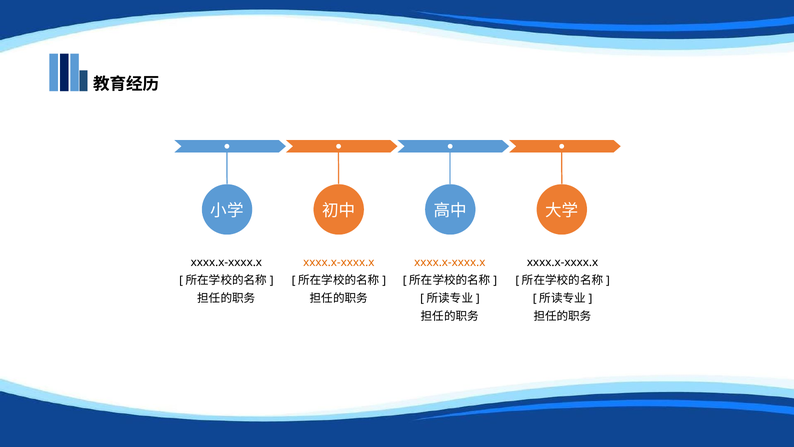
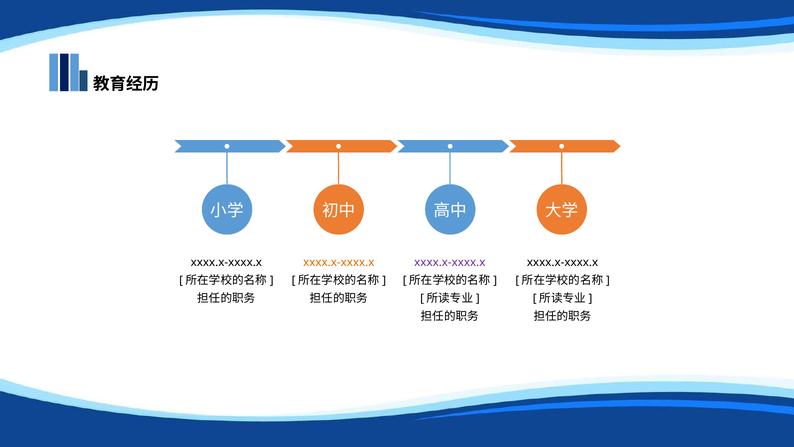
xxxx.x-xxxx.x colour: orange -> purple (450, 262)
